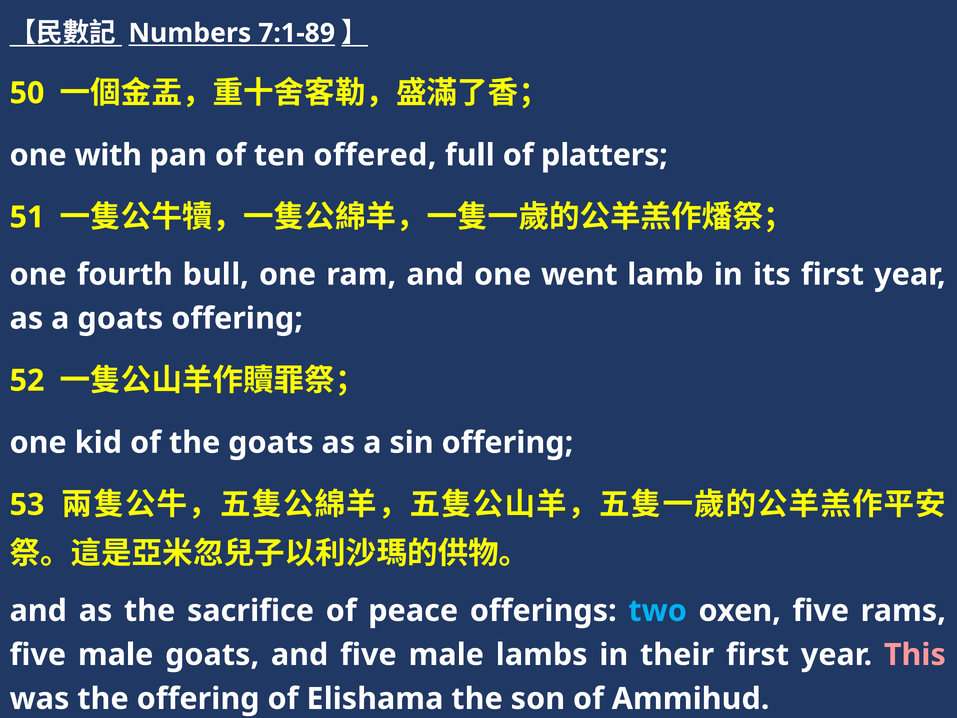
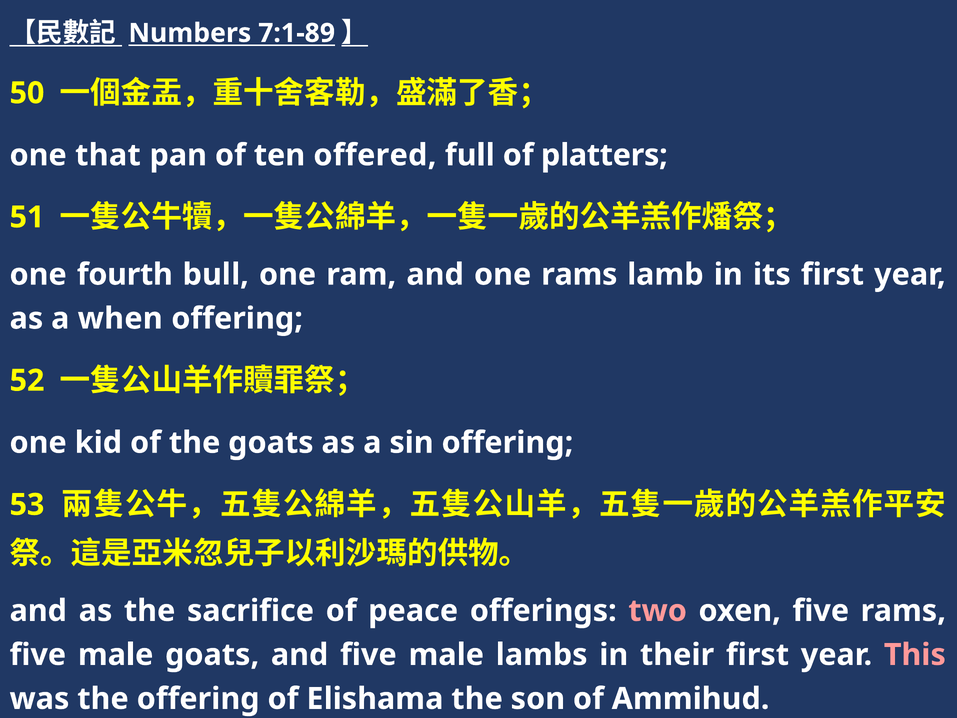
with: with -> that (108, 155)
one went: went -> rams (579, 274)
a goats: goats -> when (120, 318)
two colour: light blue -> pink (658, 611)
